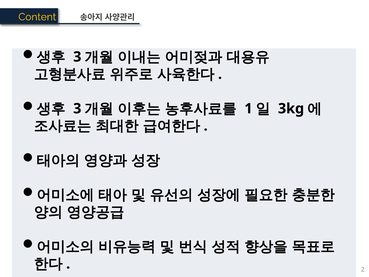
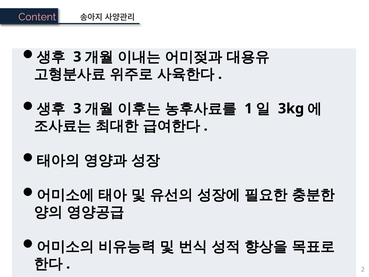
Content colour: yellow -> pink (37, 17)
